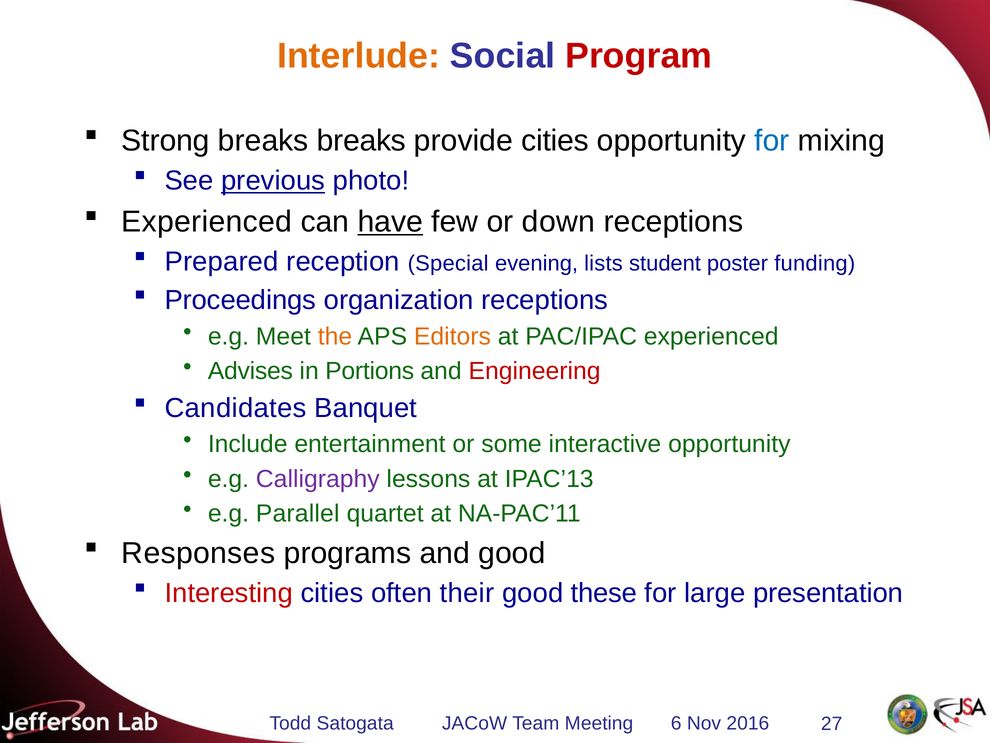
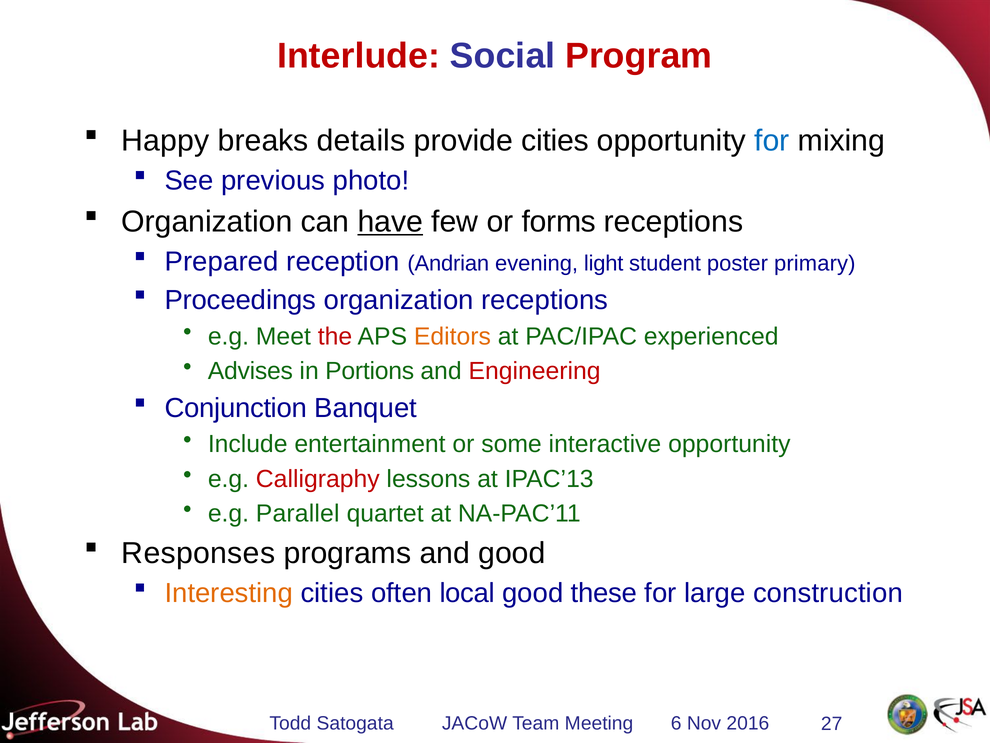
Interlude colour: orange -> red (359, 56)
Strong: Strong -> Happy (165, 141)
breaks breaks: breaks -> details (361, 141)
previous underline: present -> none (273, 181)
Experienced: Experienced -> Organization (207, 222)
down: down -> forms (559, 222)
Special: Special -> Andrian (448, 263)
lists: lists -> light (604, 263)
funding: funding -> primary (815, 263)
the colour: orange -> red (335, 336)
Candidates: Candidates -> Conjunction (236, 408)
Calligraphy colour: purple -> red (318, 479)
Interesting colour: red -> orange (229, 593)
their: their -> local (467, 593)
presentation: presentation -> construction (828, 593)
